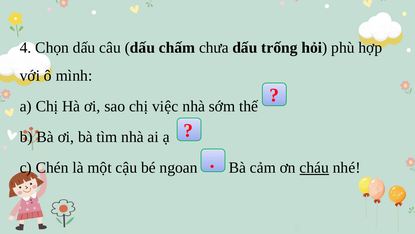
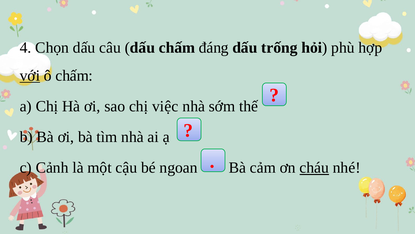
chưa: chưa -> đáng (214, 47)
với underline: none -> present (30, 75)
ô mình: mình -> chấm (74, 75)
Chén: Chén -> Cảnh (52, 167)
